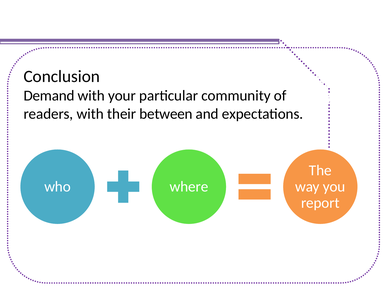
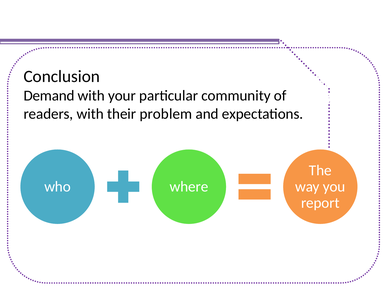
between: between -> problem (166, 114)
